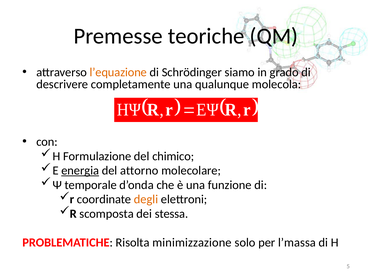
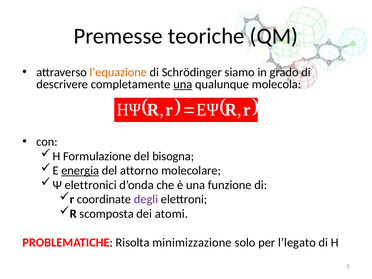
una underline: none -> present (183, 84)
chimico: chimico -> bisogna (173, 156)
temporale: temporale -> elettronici (91, 185)
degli colour: orange -> purple (146, 199)
stessa: stessa -> atomi (171, 214)
l’massa: l’massa -> l’legato (297, 242)
